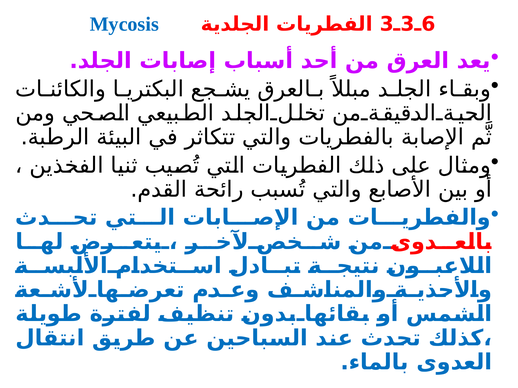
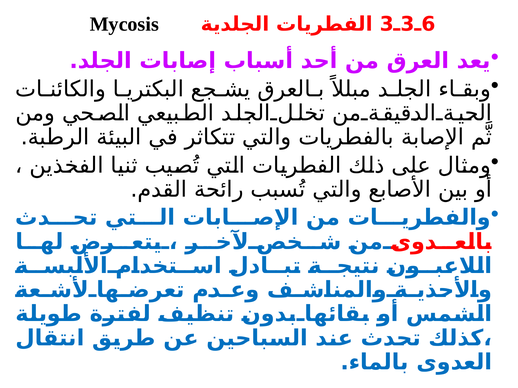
Mycosis colour: blue -> black (124, 24)
